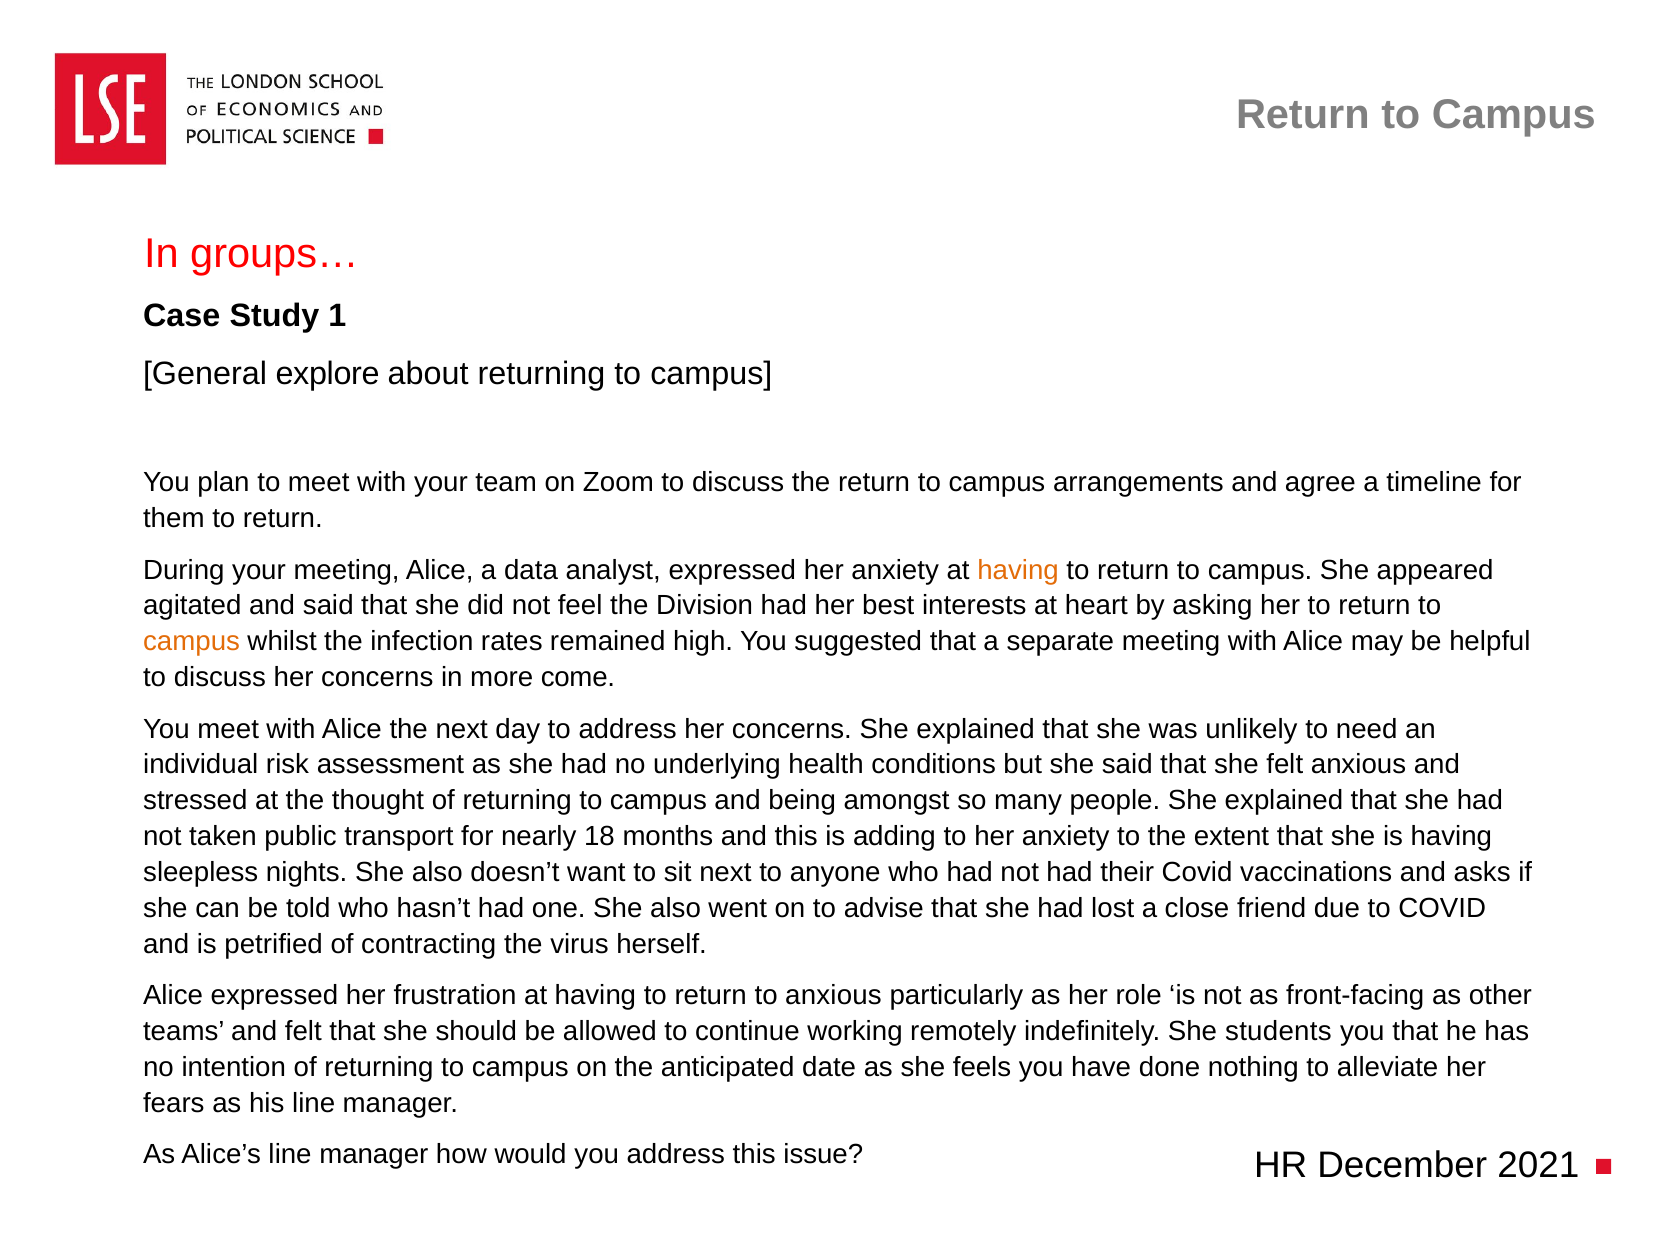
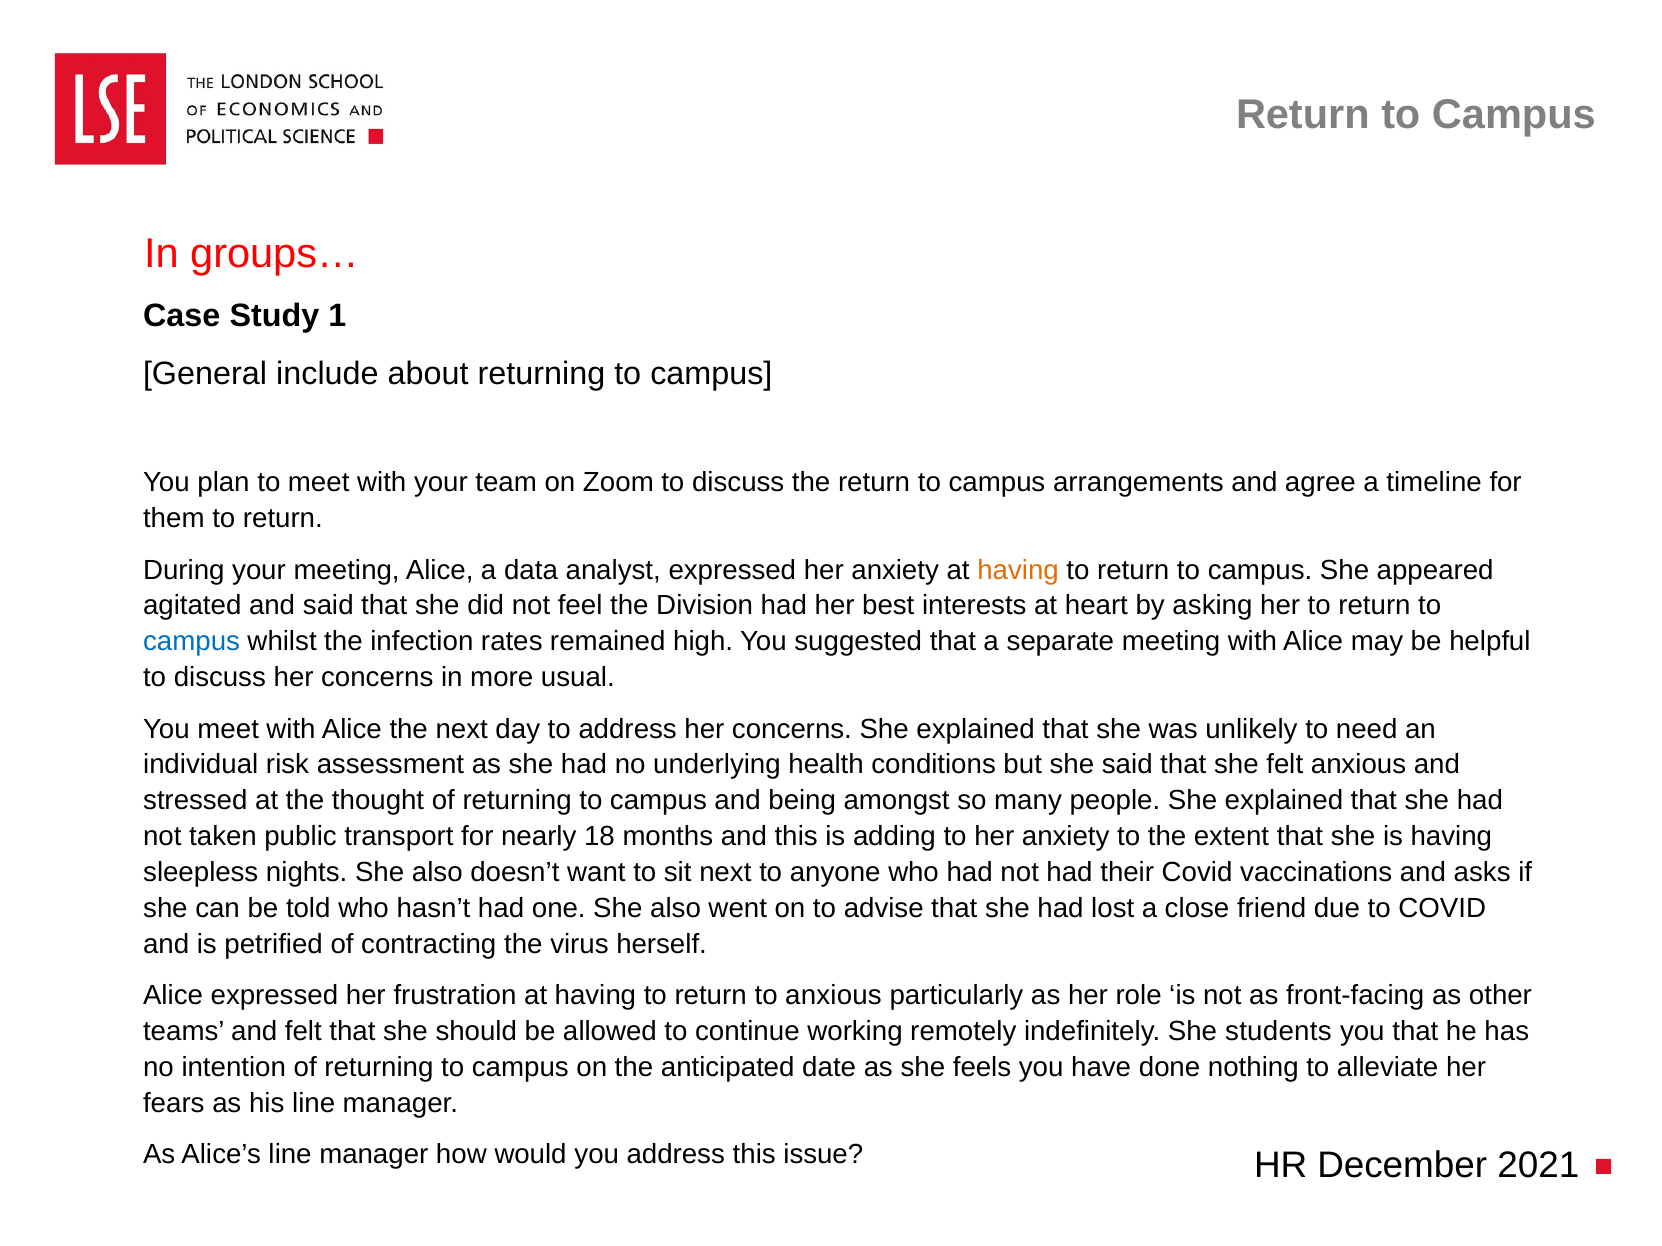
explore: explore -> include (327, 374)
campus colour: orange -> blue (192, 642)
come: come -> usual (578, 678)
